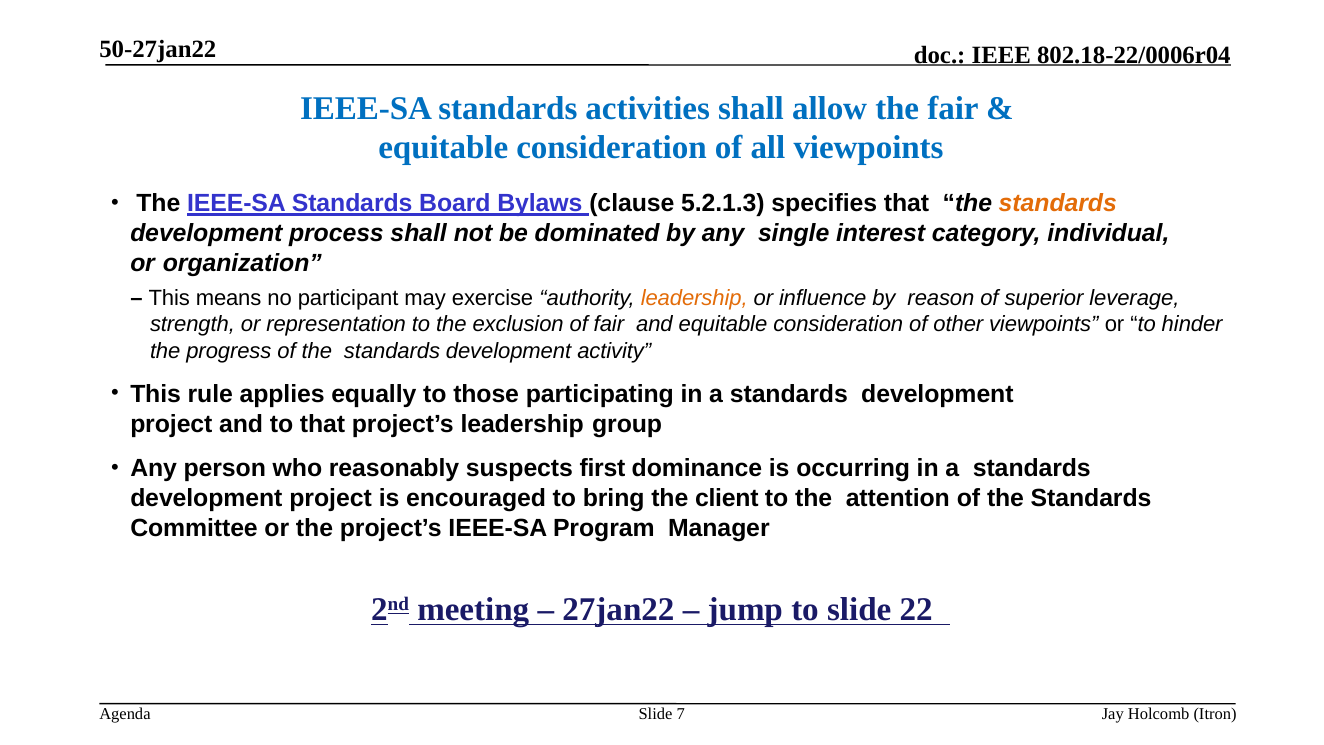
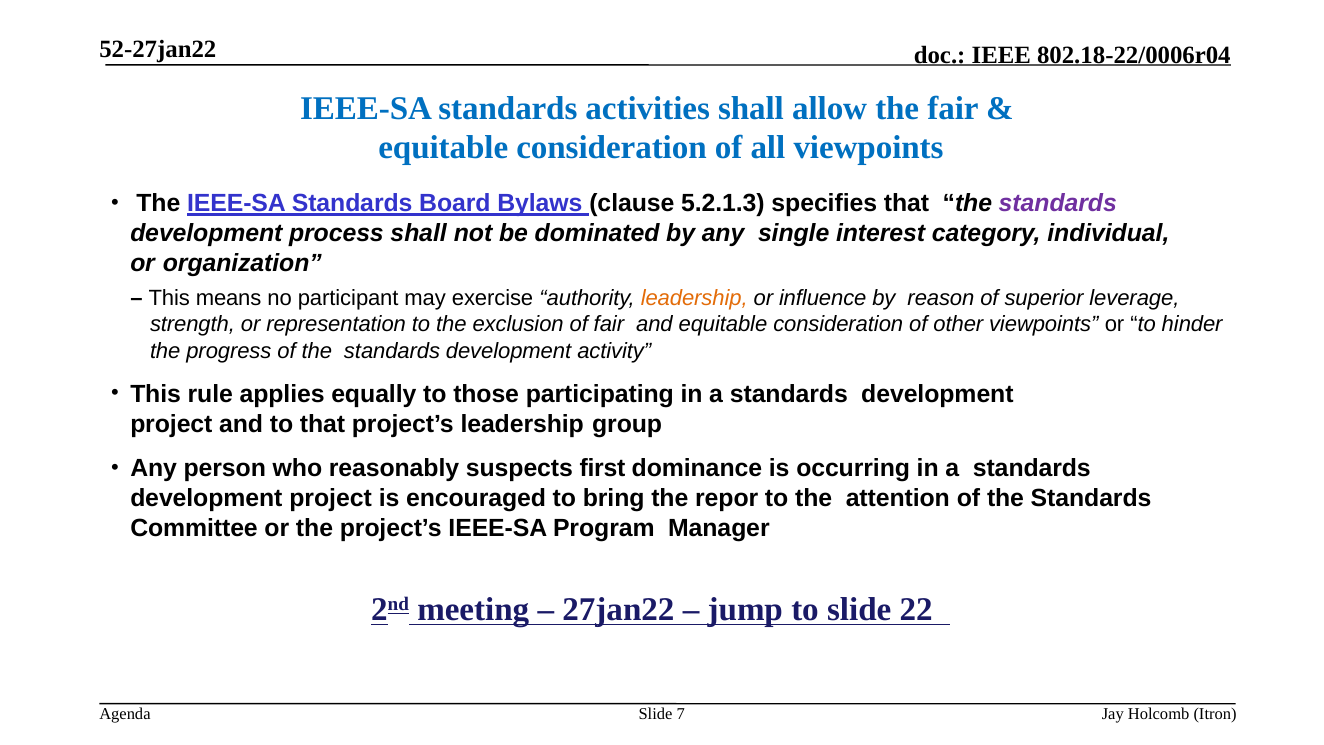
50-27jan22: 50-27jan22 -> 52-27jan22 (158, 50)
standards colour: orange -> purple (1058, 204)
client: client -> repor (727, 498)
